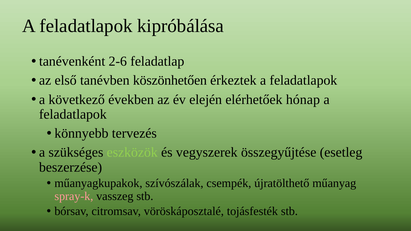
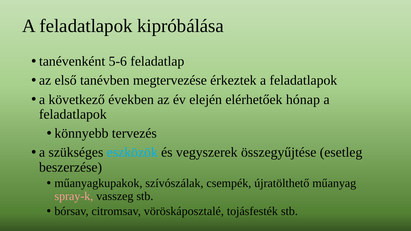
2-6: 2-6 -> 5-6 (118, 61)
köszönhetően: köszönhetően -> megtervezése (170, 81)
eszközök colour: light green -> light blue (132, 153)
